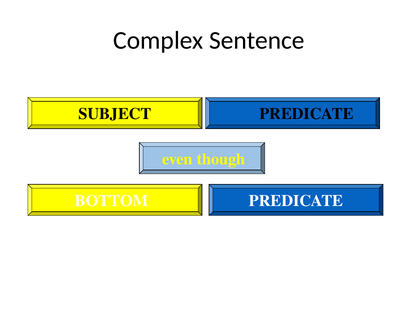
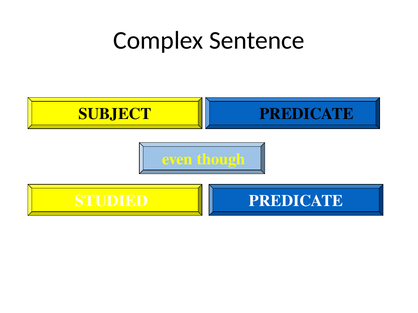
BOTTOM: BOTTOM -> STUDIED (111, 201)
